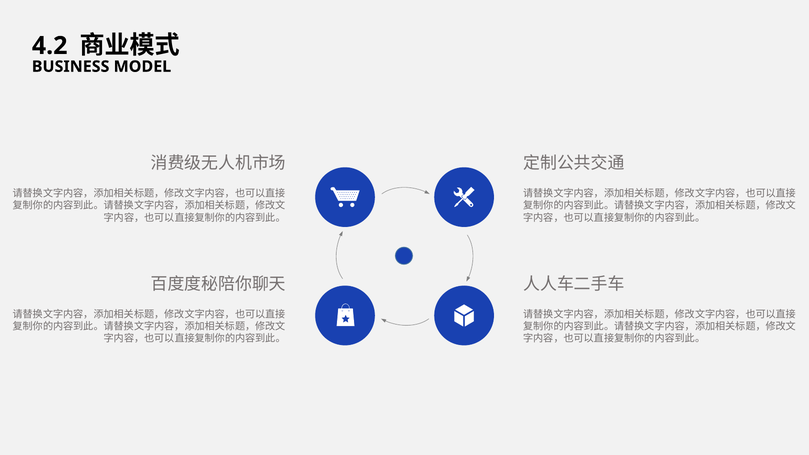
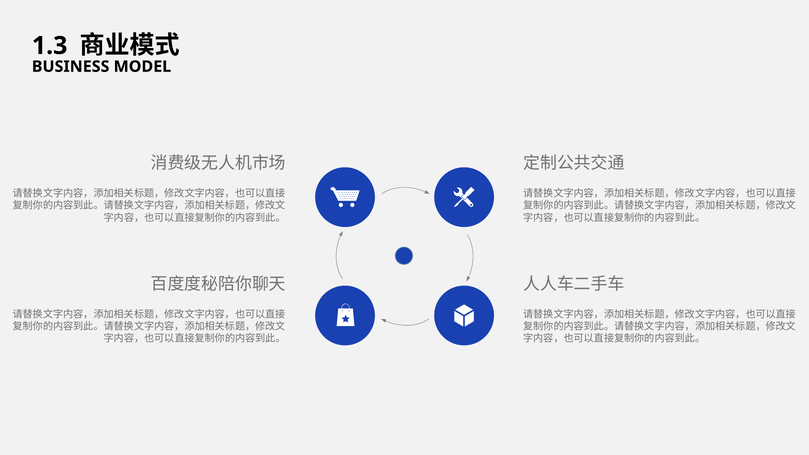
4.2: 4.2 -> 1.3 (50, 46)
